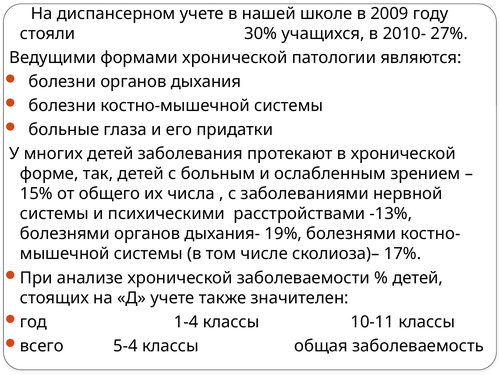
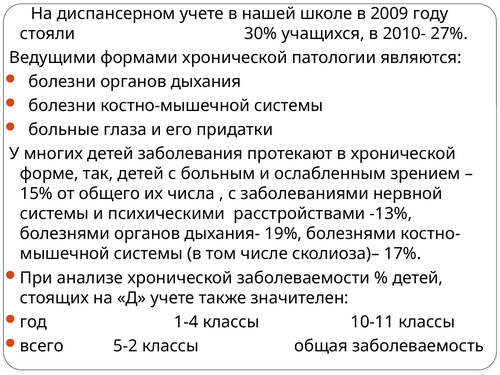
5-4: 5-4 -> 5-2 (125, 346)
